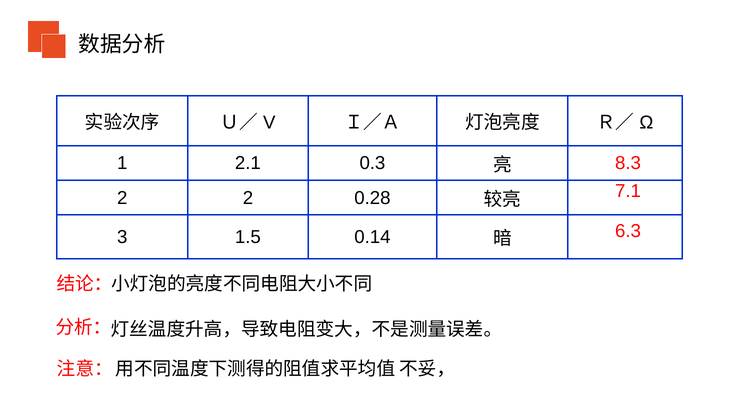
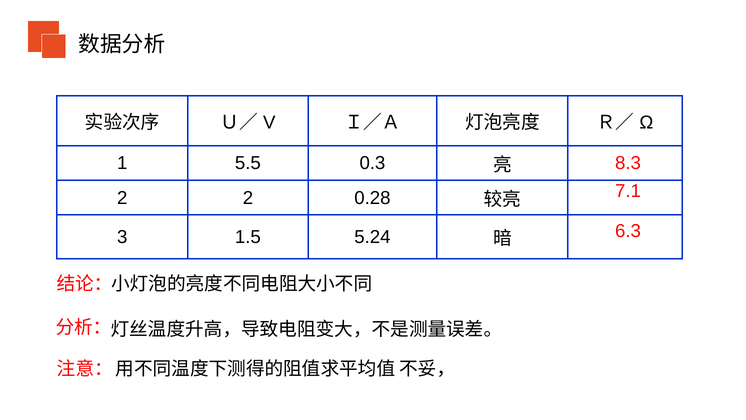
2.1: 2.1 -> 5.5 (248, 163)
0.14: 0.14 -> 5.24 (372, 237)
